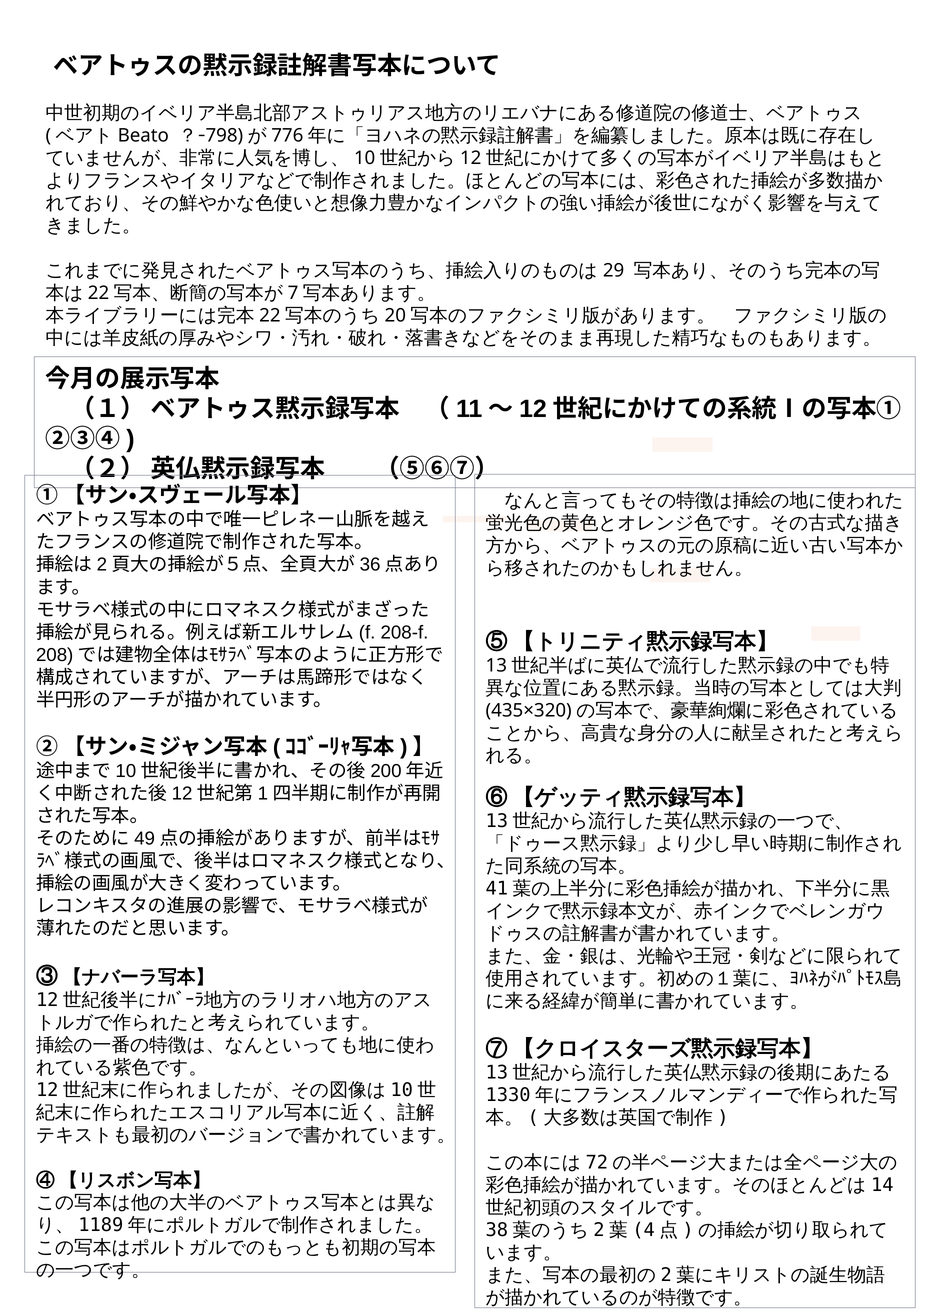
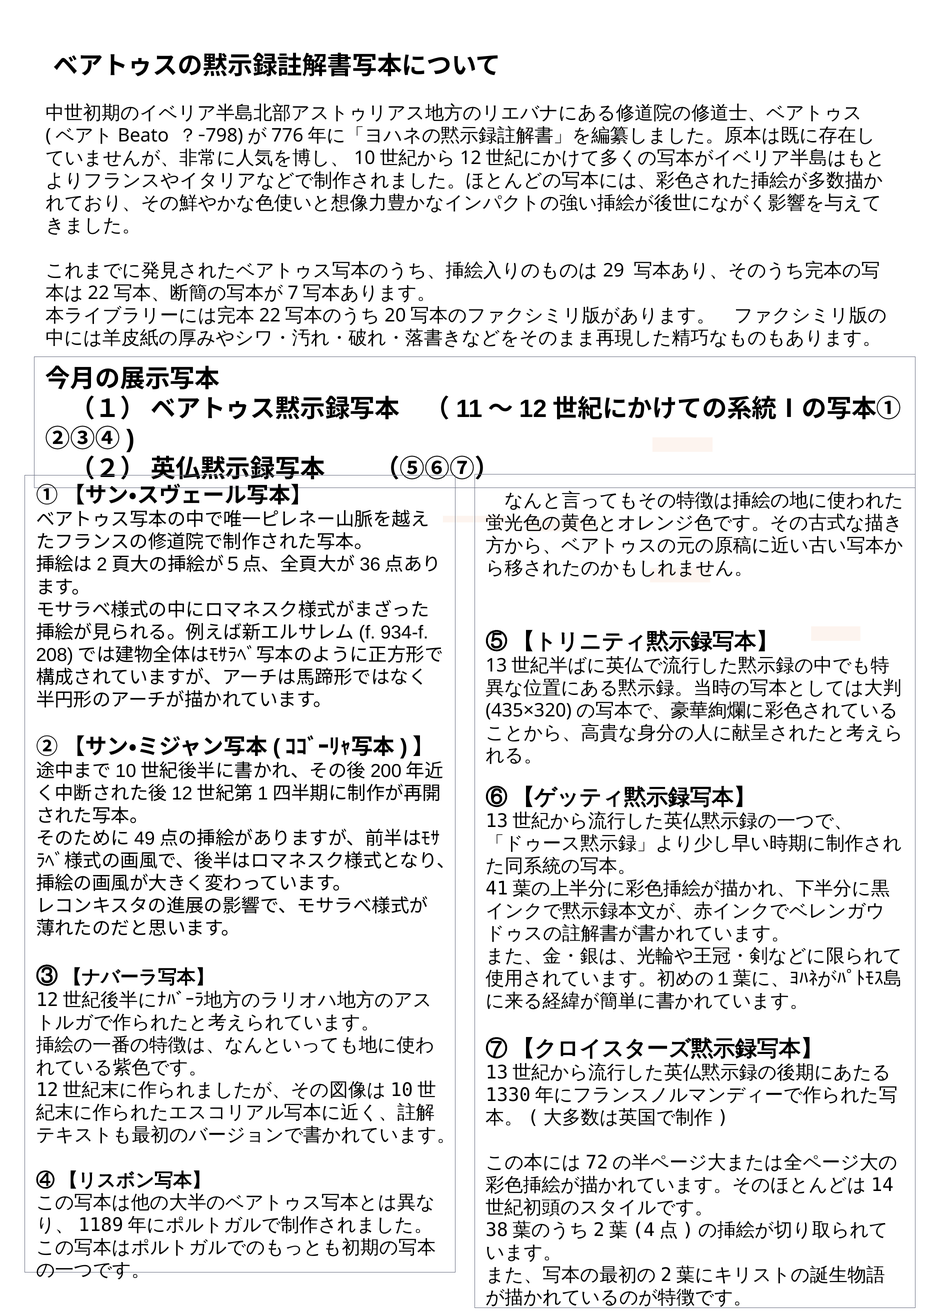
208-f: 208-f -> 934-f (404, 632)
